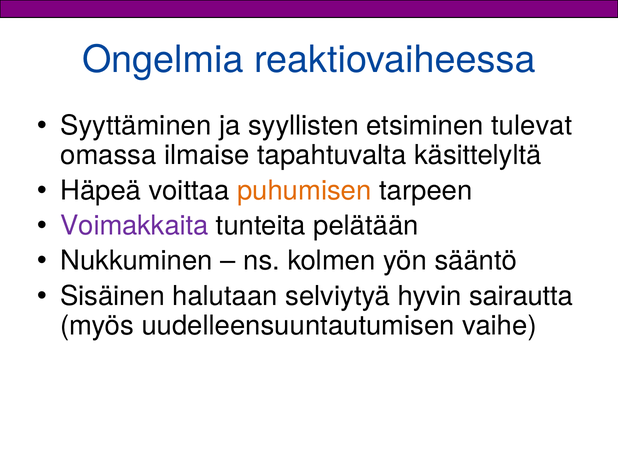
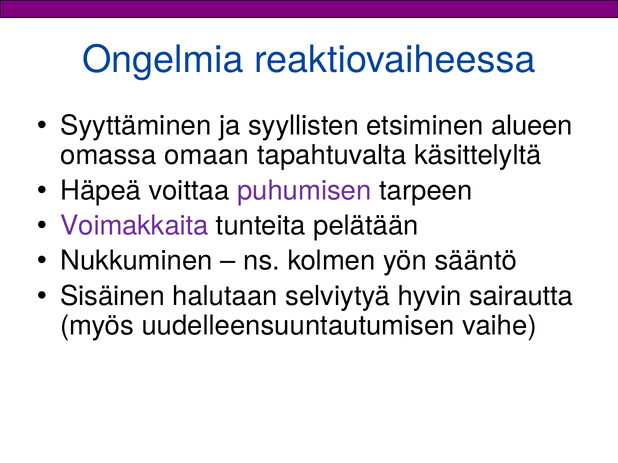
tulevat: tulevat -> alueen (532, 126)
ilmaise: ilmaise -> omaan (207, 156)
puhumisen colour: orange -> purple (304, 191)
